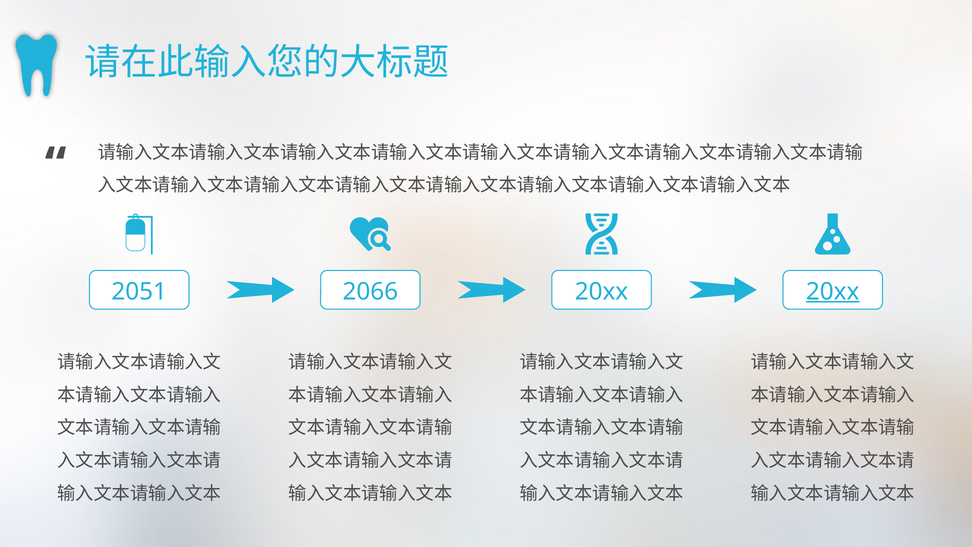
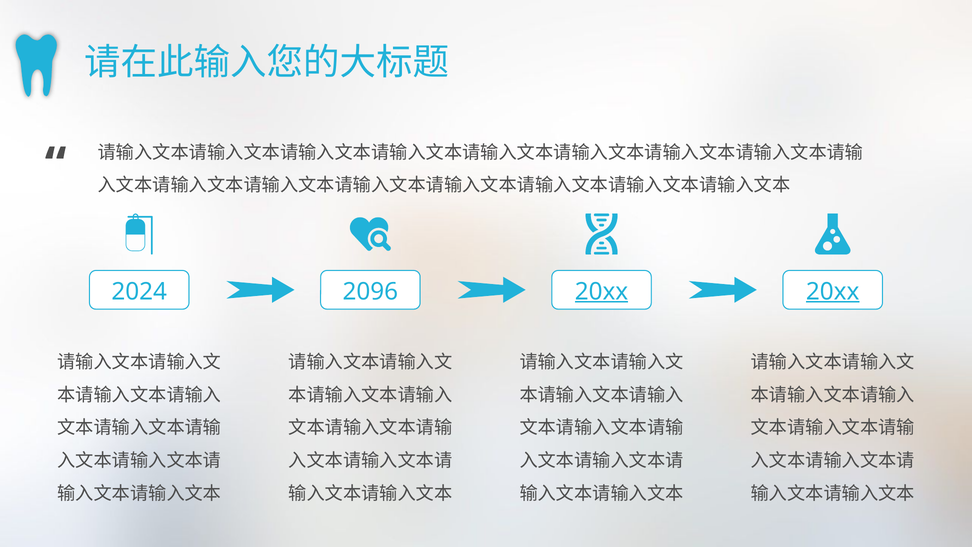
2051: 2051 -> 2024 (139, 291)
2066: 2066 -> 2096 (370, 291)
20xx underline: none -> present (602, 291)
